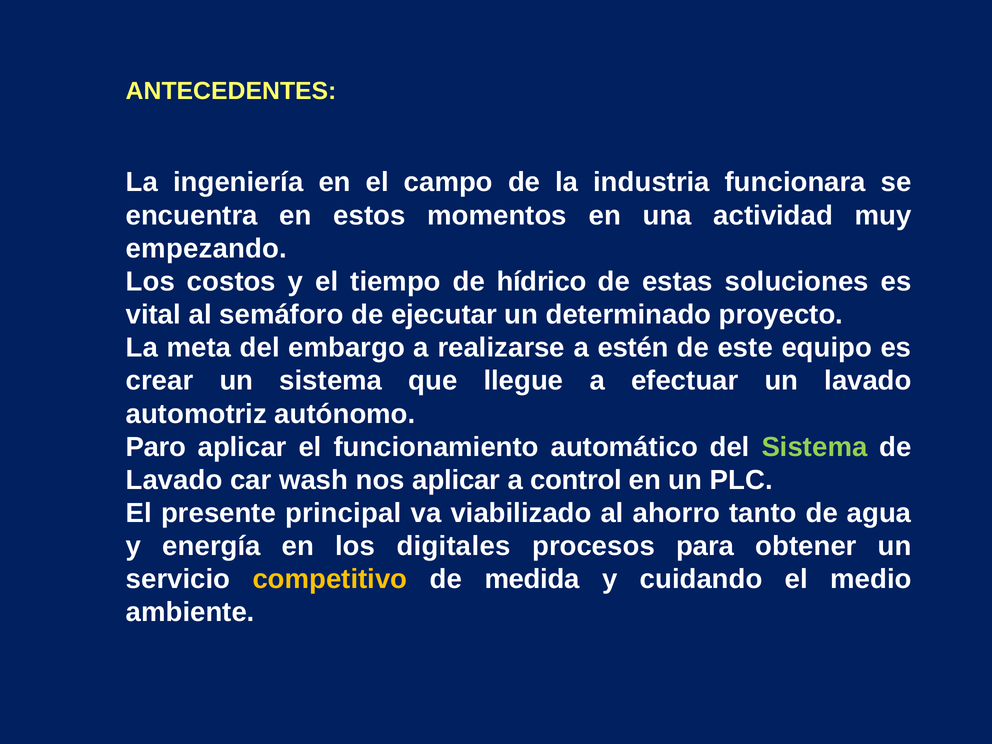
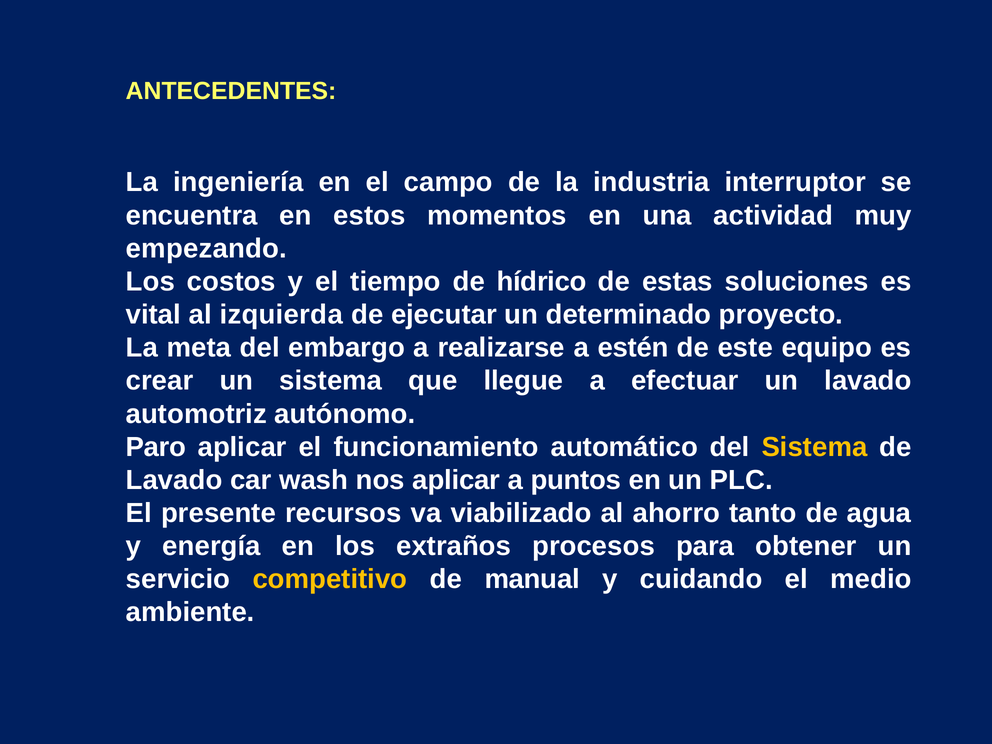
funcionara: funcionara -> interruptor (795, 182)
semáforo: semáforo -> izquierda (281, 315)
Sistema colour: light green -> yellow (814, 447)
control: control -> puntos (576, 480)
principal: principal -> recursos (343, 513)
digitales: digitales -> extraños (454, 546)
medida: medida -> manual (532, 579)
